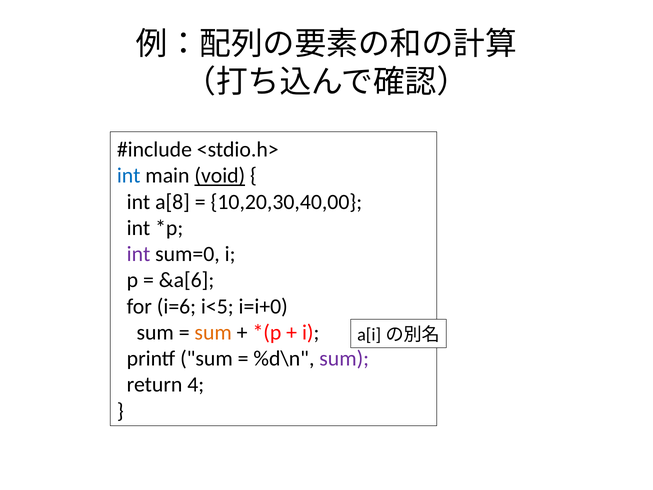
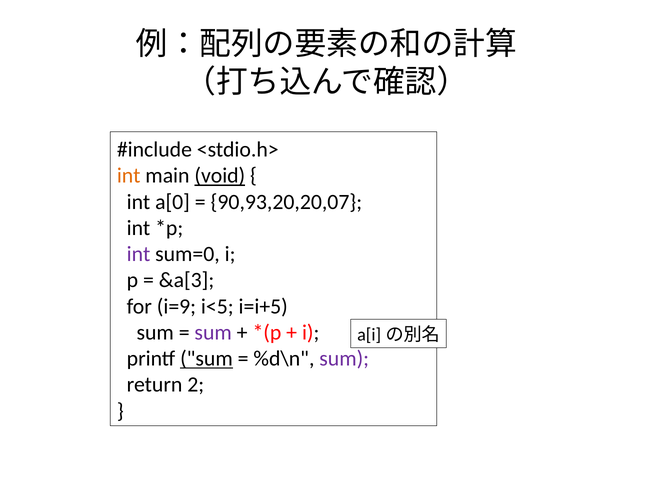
int colour: blue -> orange (129, 176)
a[8: a[8 -> a[0 (173, 202)
10,20,30,40,00: 10,20,30,40,00 -> 90,93,20,20,07 (286, 202)
&a[6: &a[6 -> &a[3 (187, 280)
i=6: i=6 -> i=9 (176, 306)
i=i+0: i=i+0 -> i=i+5 (263, 306)
sum colour: orange -> purple (213, 332)
sum underline: none -> present (206, 358)
4: 4 -> 2 (196, 385)
